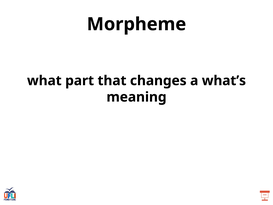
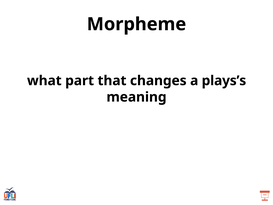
what’s: what’s -> plays’s (224, 81)
